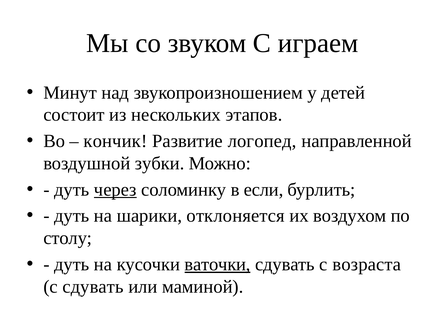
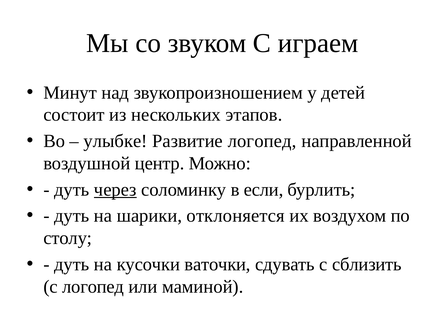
кончик: кончик -> улыбке (115, 141)
зубки: зубки -> центр (160, 163)
ваточки underline: present -> none (218, 264)
возраста: возраста -> сблизить (367, 264)
с сдувать: сдувать -> логопед (93, 286)
